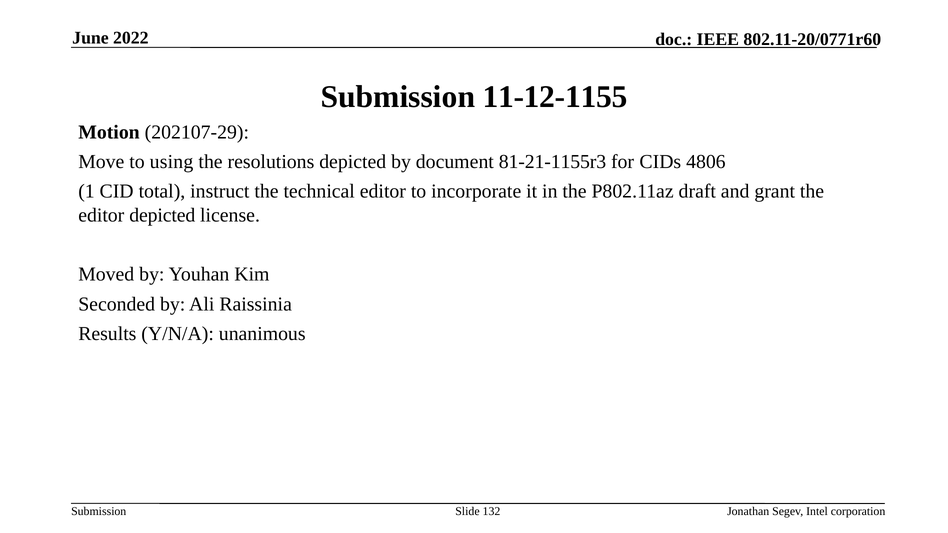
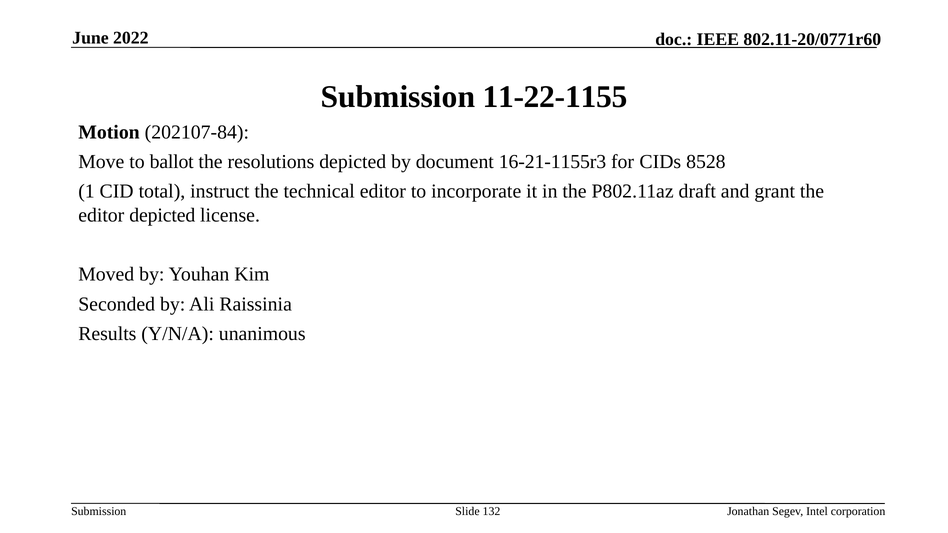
11-12-1155: 11-12-1155 -> 11-22-1155 (555, 97)
202107-29: 202107-29 -> 202107-84 (197, 132)
using: using -> ballot (172, 162)
81-21-1155r3: 81-21-1155r3 -> 16-21-1155r3 (552, 162)
4806: 4806 -> 8528 (706, 162)
